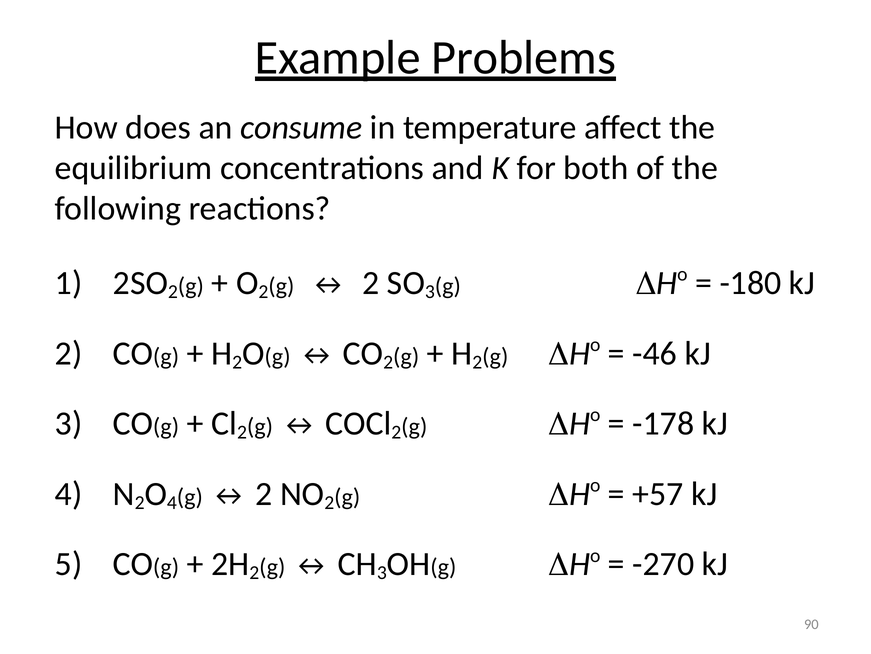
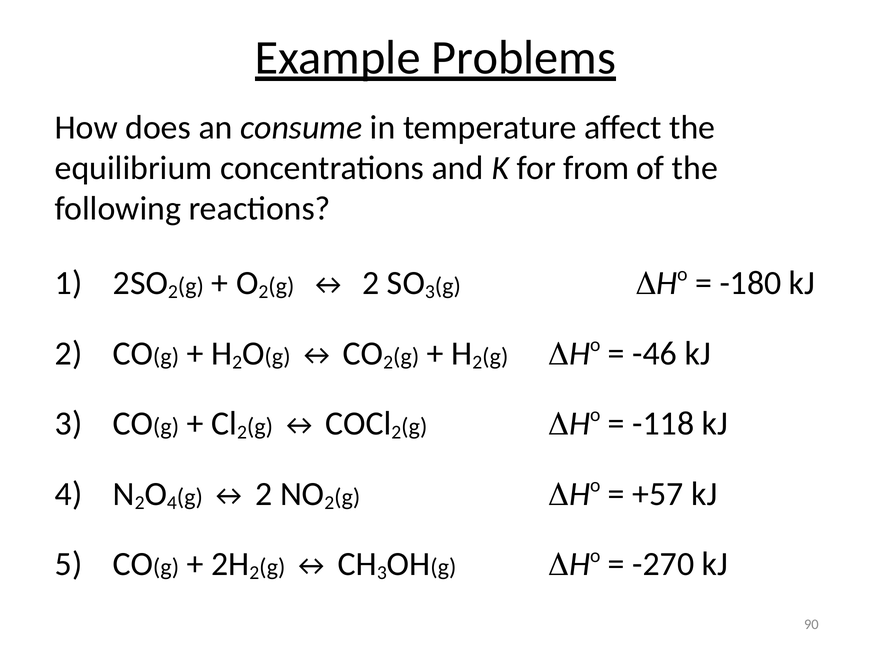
both: both -> from (596, 168)
-178: -178 -> -118 (663, 423)
